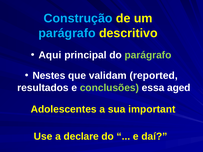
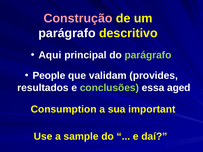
Construção colour: light blue -> pink (78, 18)
parágrafo colour: light blue -> white (67, 33)
Nestes: Nestes -> People (49, 76)
reported: reported -> provides (154, 76)
Adolescentes: Adolescentes -> Consumption (64, 109)
declare: declare -> sample (81, 137)
